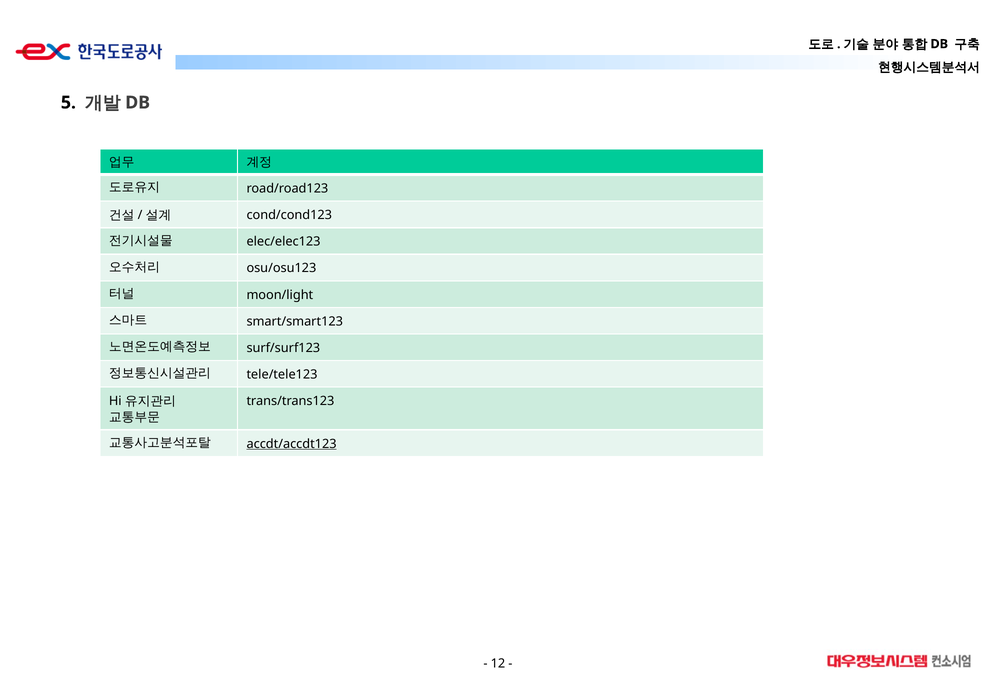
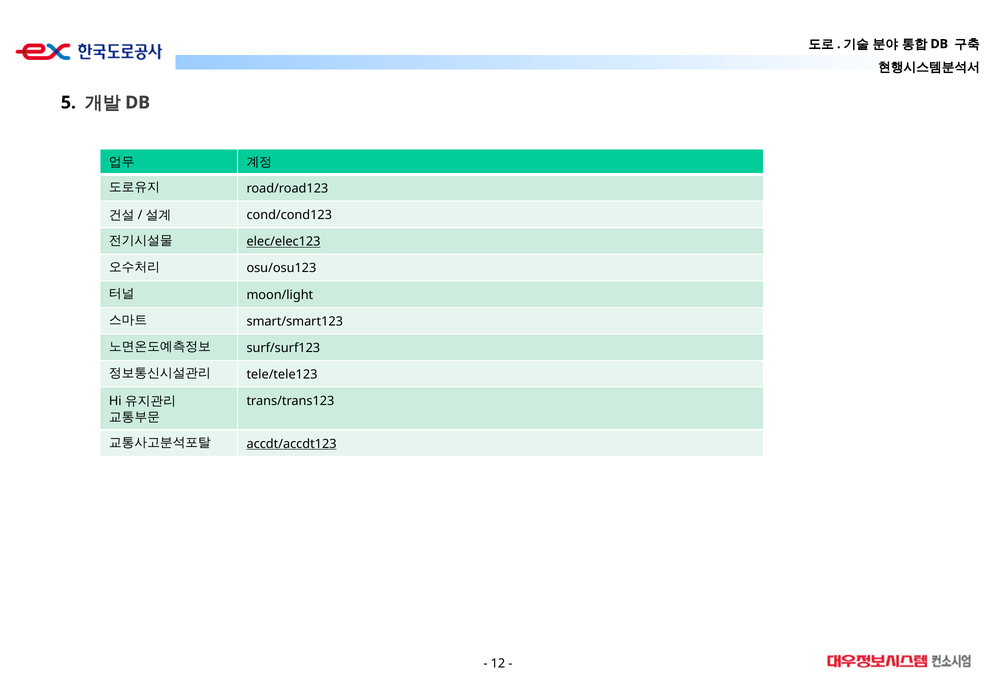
elec/elec123 underline: none -> present (284, 242)
